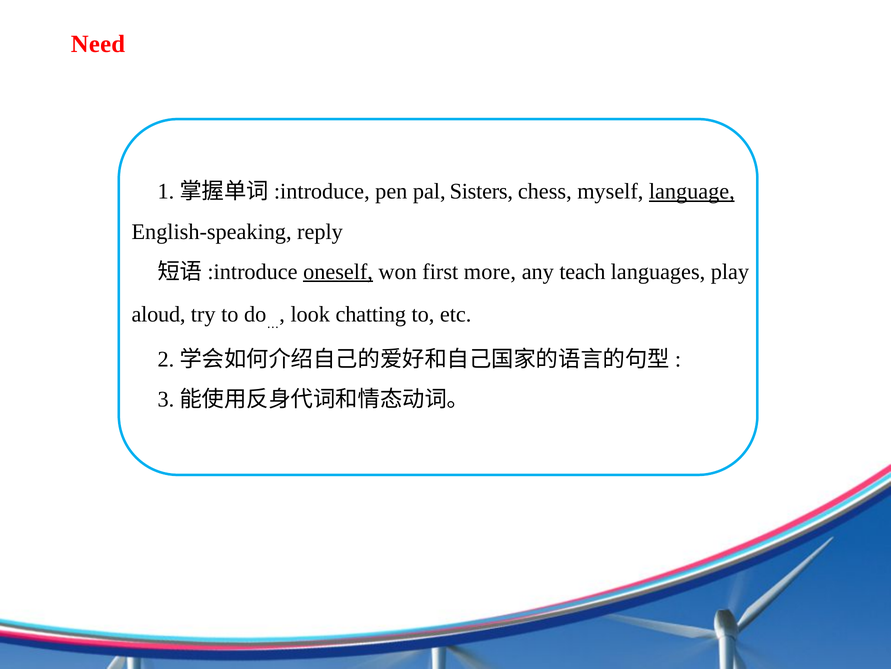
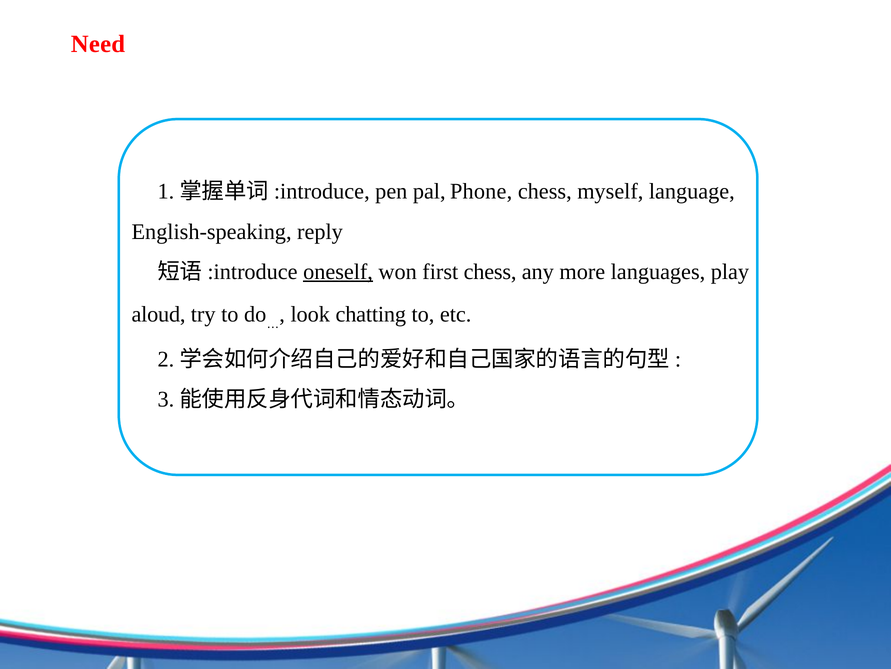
Sisters: Sisters -> Phone (481, 191)
language underline: present -> none (692, 191)
first more: more -> chess (490, 271)
teach: teach -> more (582, 271)
